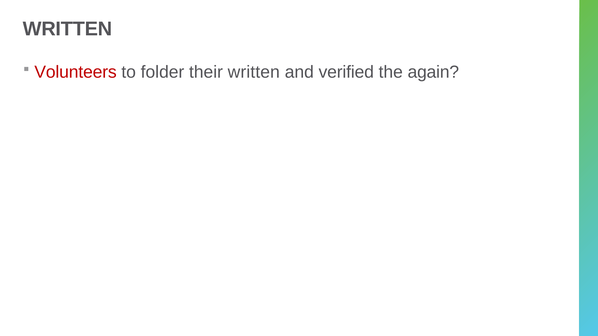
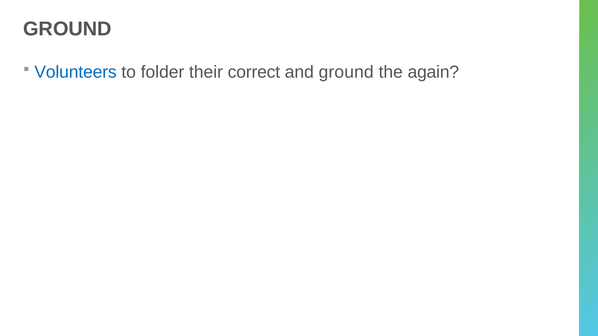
WRITTEN: WRITTEN -> GROUND (67, 29)
Volunteers colour: red -> blue (76, 72)
their written: written -> correct (254, 72)
and verified: verified -> ground (346, 72)
